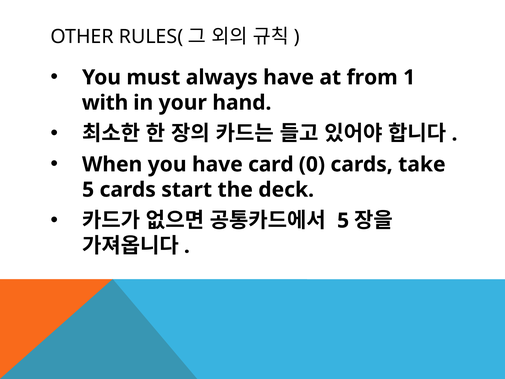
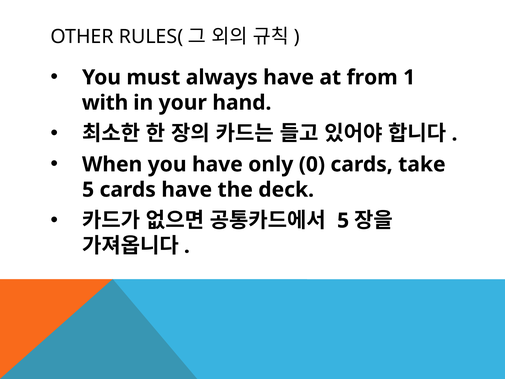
card: card -> only (271, 164)
cards start: start -> have (187, 190)
